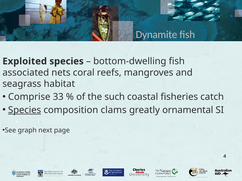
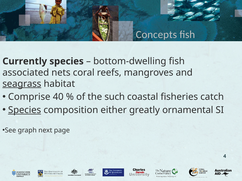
Dynamite: Dynamite -> Concepts (156, 35)
Exploited: Exploited -> Currently (25, 61)
seagrass underline: none -> present (22, 84)
33: 33 -> 40 (58, 97)
clams: clams -> either (114, 110)
